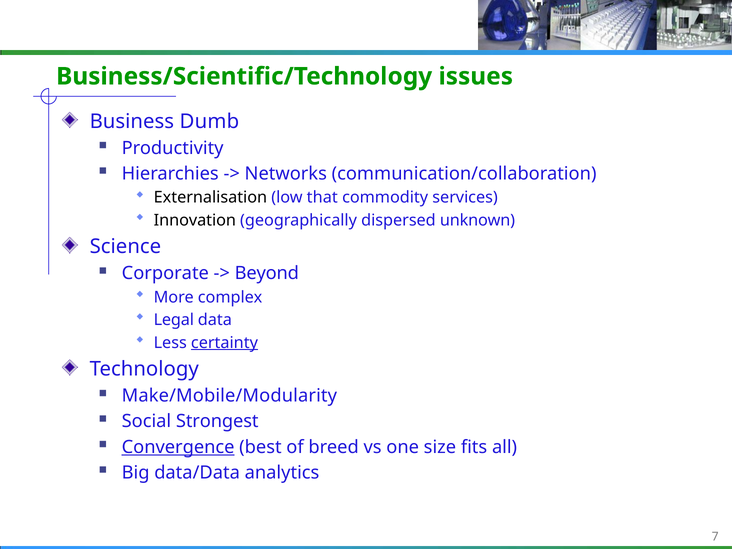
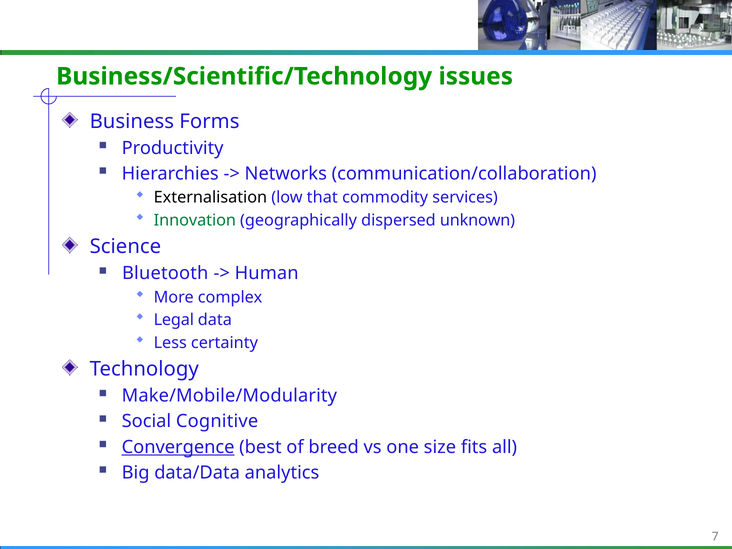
Dumb: Dumb -> Forms (209, 121)
Innovation colour: black -> green (195, 220)
Corporate: Corporate -> Bluetooth (165, 273)
Beyond: Beyond -> Human (267, 273)
certainty underline: present -> none (224, 343)
Strongest: Strongest -> Cognitive (217, 421)
